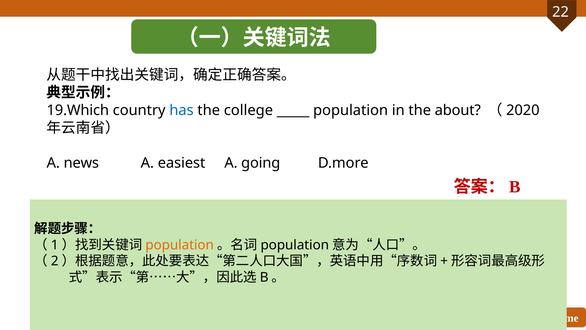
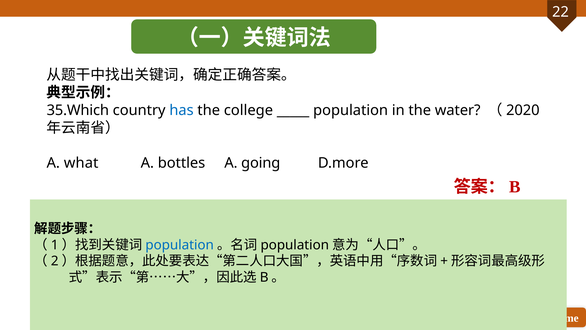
19.Which: 19.Which -> 35.Which (78, 110)
about: about -> water (458, 110)
news: news -> what (81, 163)
easiest: easiest -> bottles (182, 163)
population colour: orange -> blue (180, 245)
